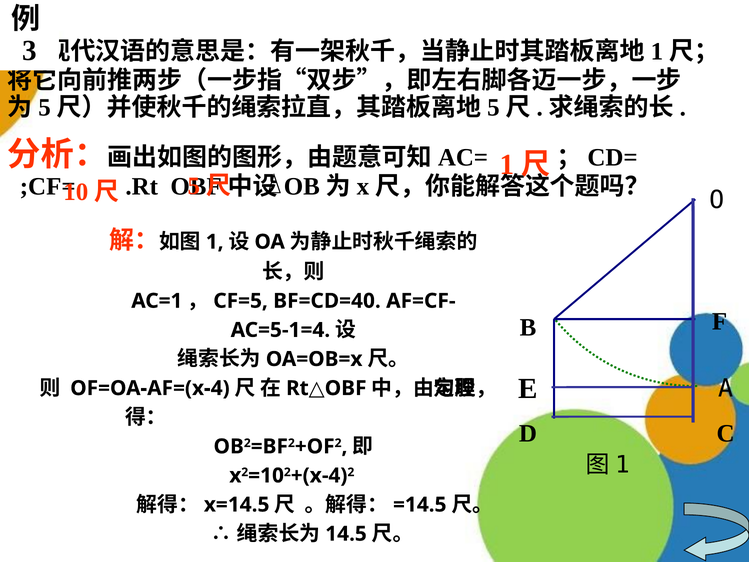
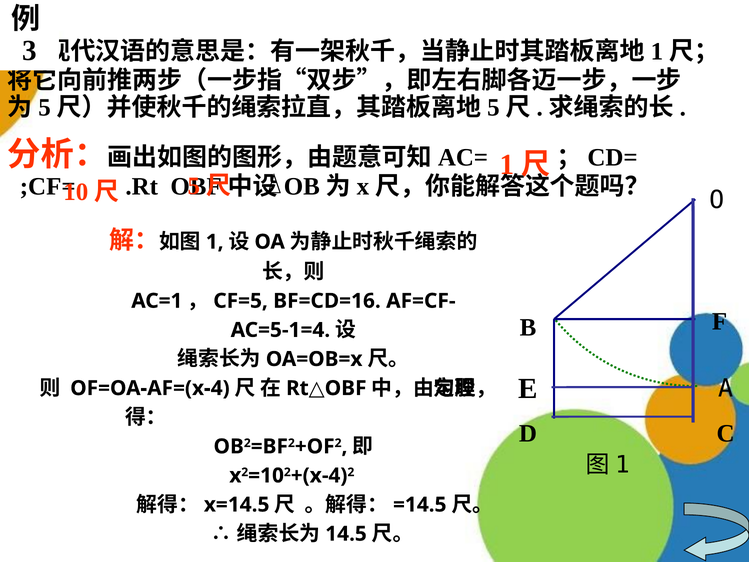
BF=CD=40: BF=CD=40 -> BF=CD=16 (327, 301)
